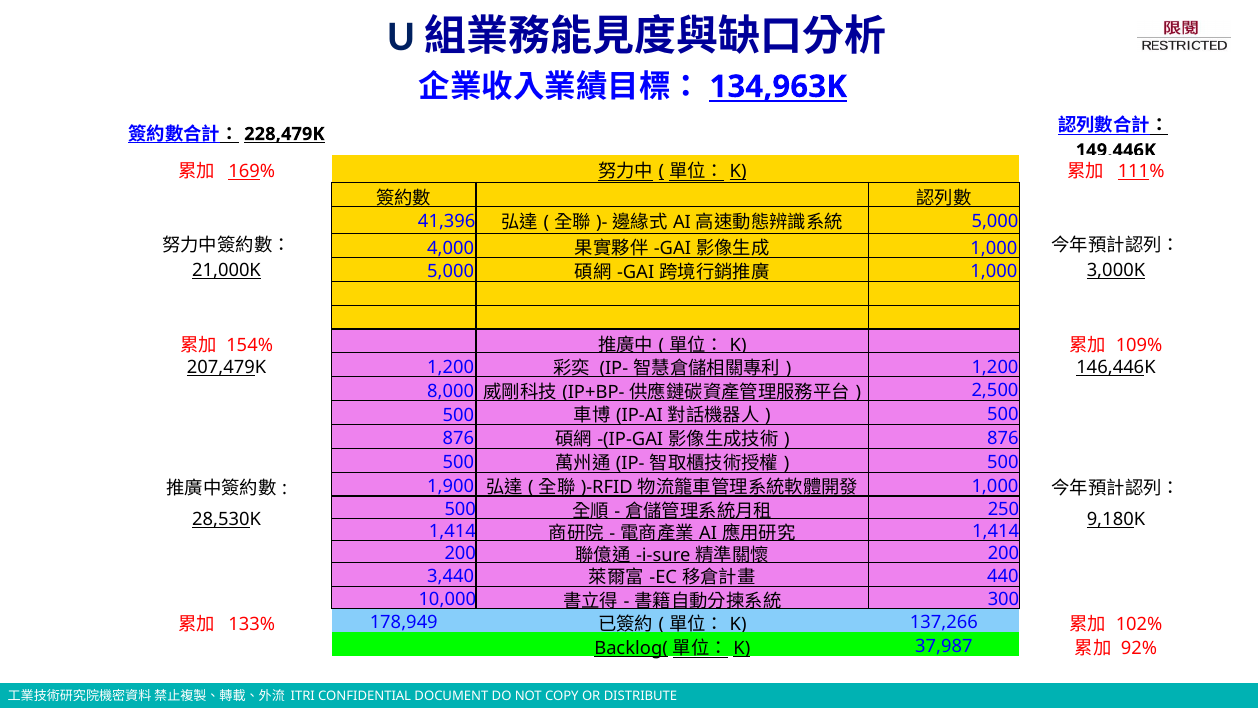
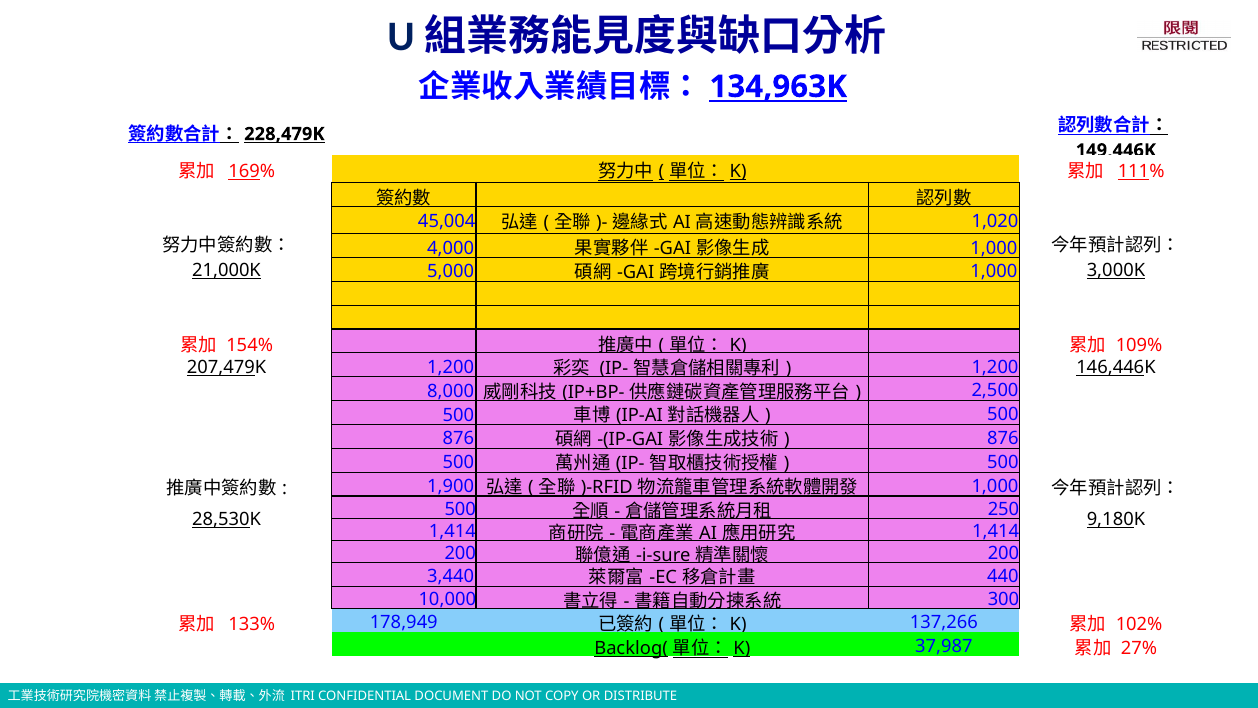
41,396: 41,396 -> 45,004 (447, 221)
5,000: 5,000 -> 1,020 (995, 221)
92%: 92% -> 27% (1139, 648)
